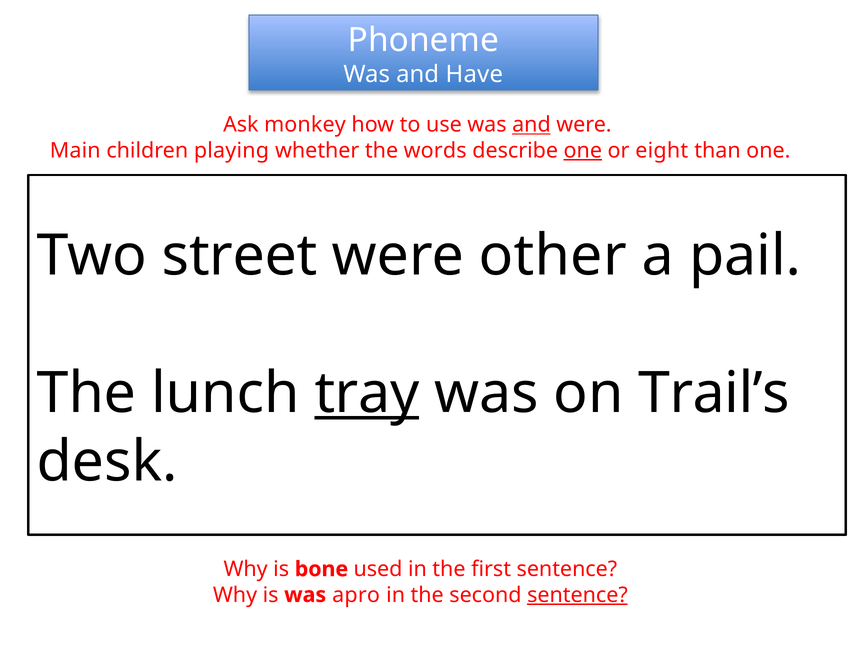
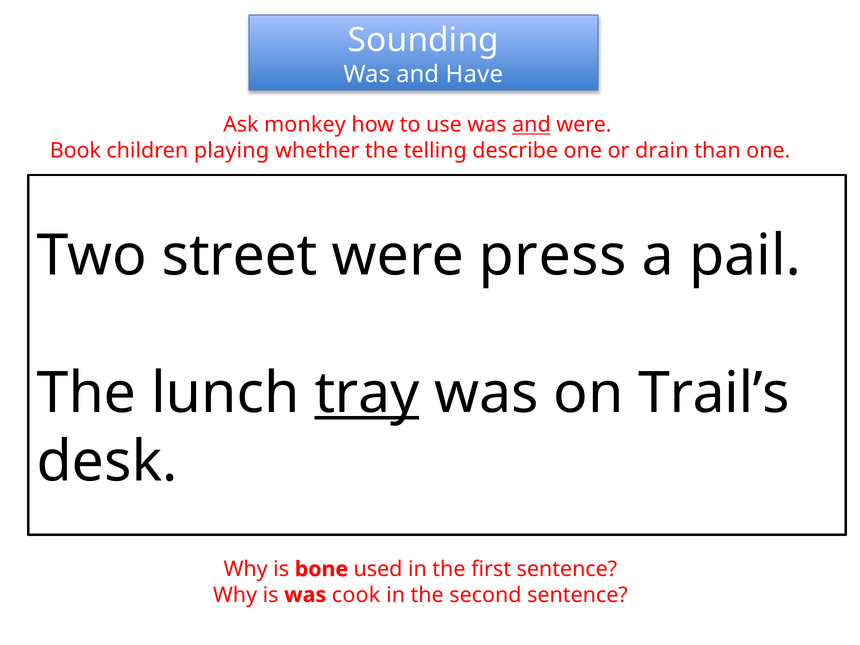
Phoneme: Phoneme -> Sounding (424, 40)
Main: Main -> Book (75, 151)
words: words -> telling (435, 151)
one underline: present -> none (583, 151)
eight: eight -> drain (662, 151)
other: other -> press (553, 256)
apro: apro -> cook (356, 595)
sentence underline: present -> none (577, 595)
